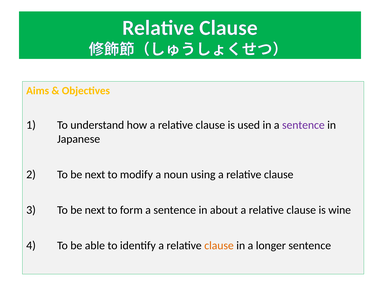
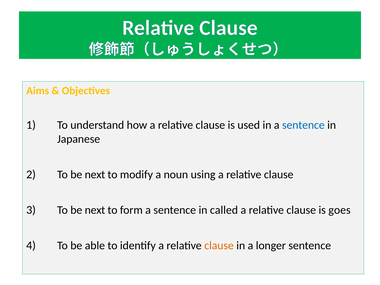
sentence colour: purple -> blue (303, 125)
about: about -> called (224, 210)
wine: wine -> goes (340, 210)
